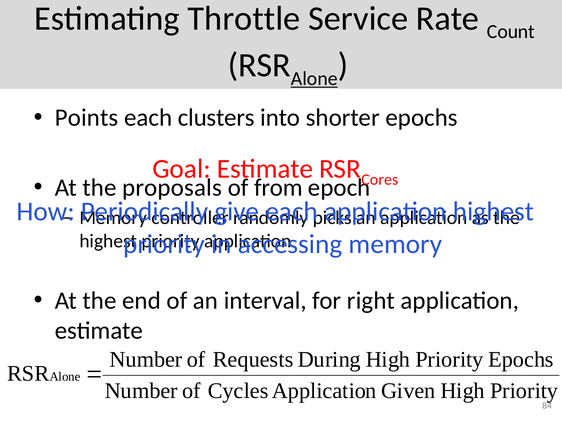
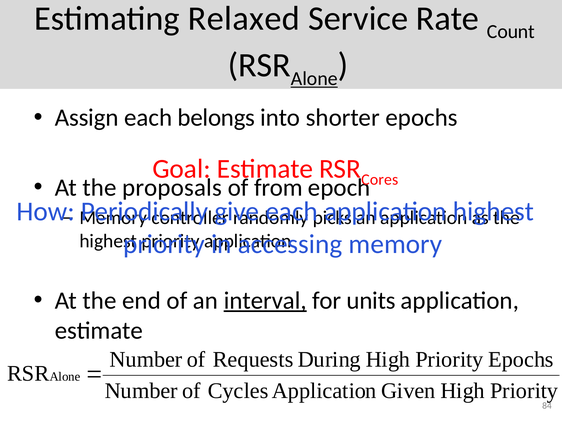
Throttle: Throttle -> Relaxed (244, 18)
Points: Points -> Assign (87, 118)
clusters: clusters -> belongs (216, 118)
interval underline: none -> present (265, 301)
right: right -> units (371, 301)
